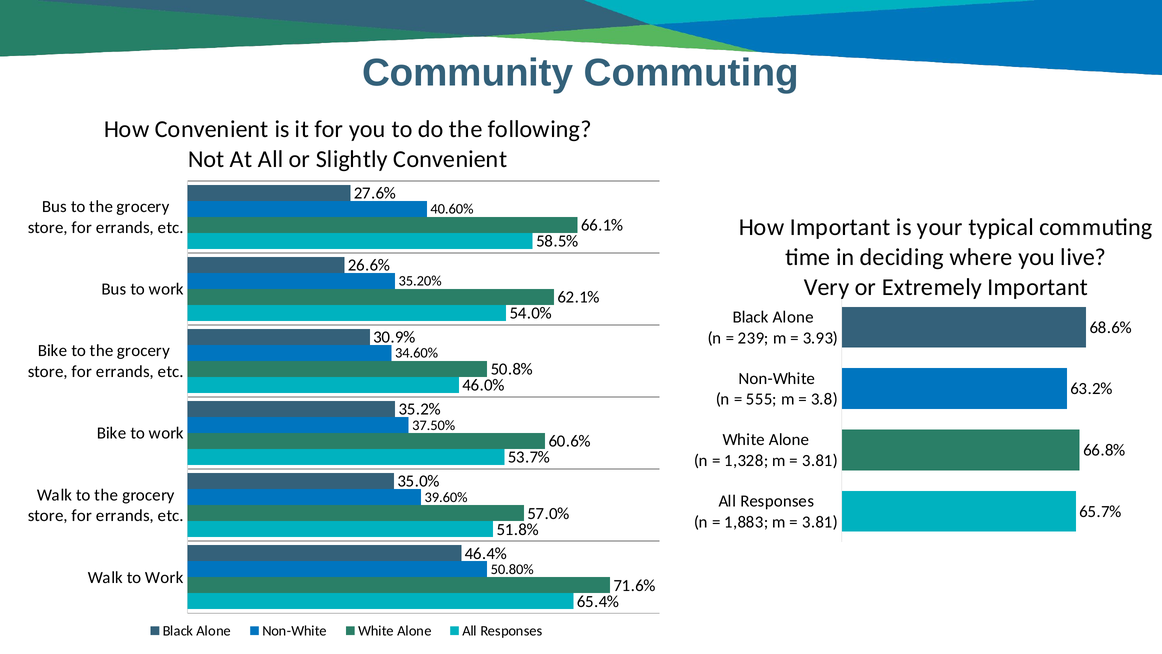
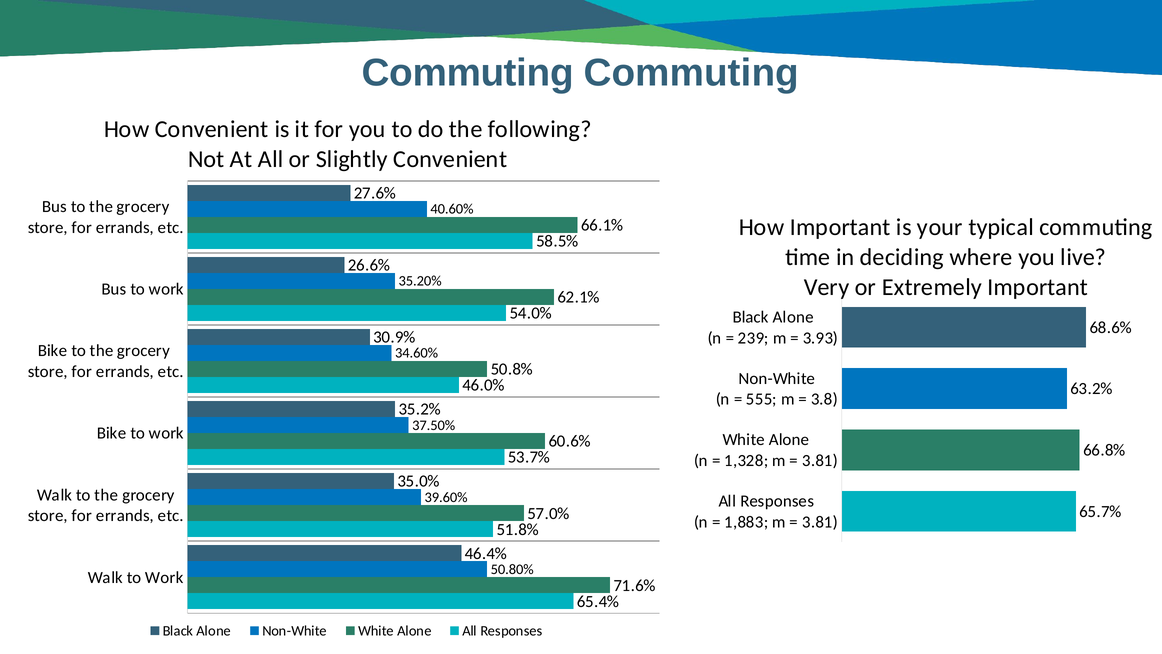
Community: Community -> Commuting (468, 73)
